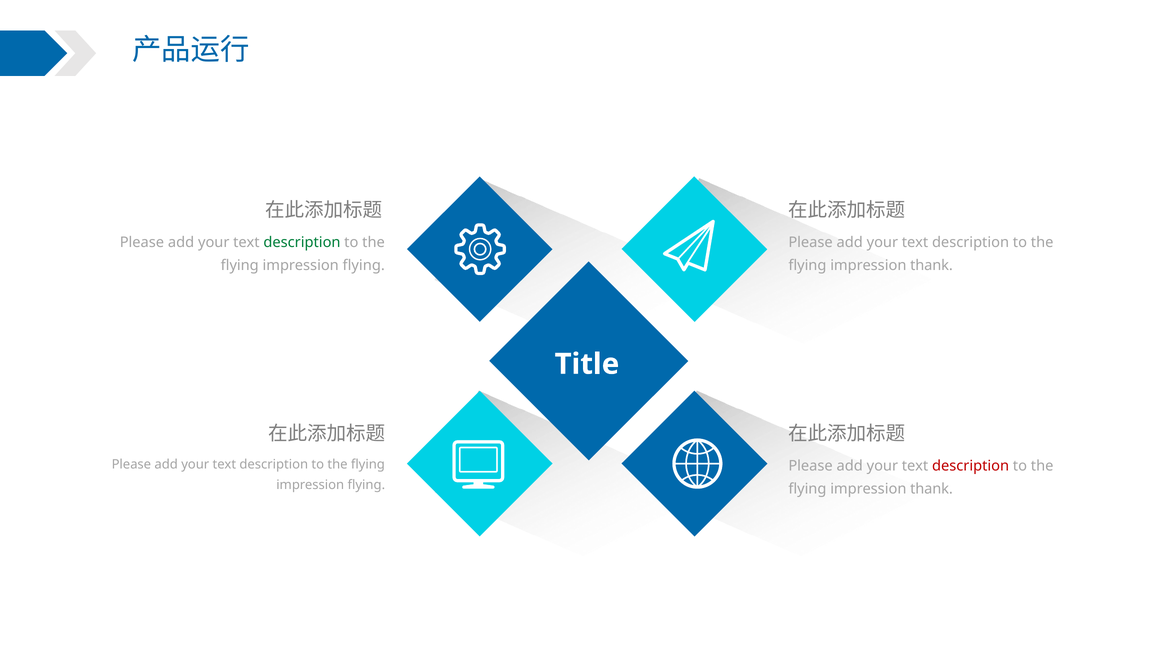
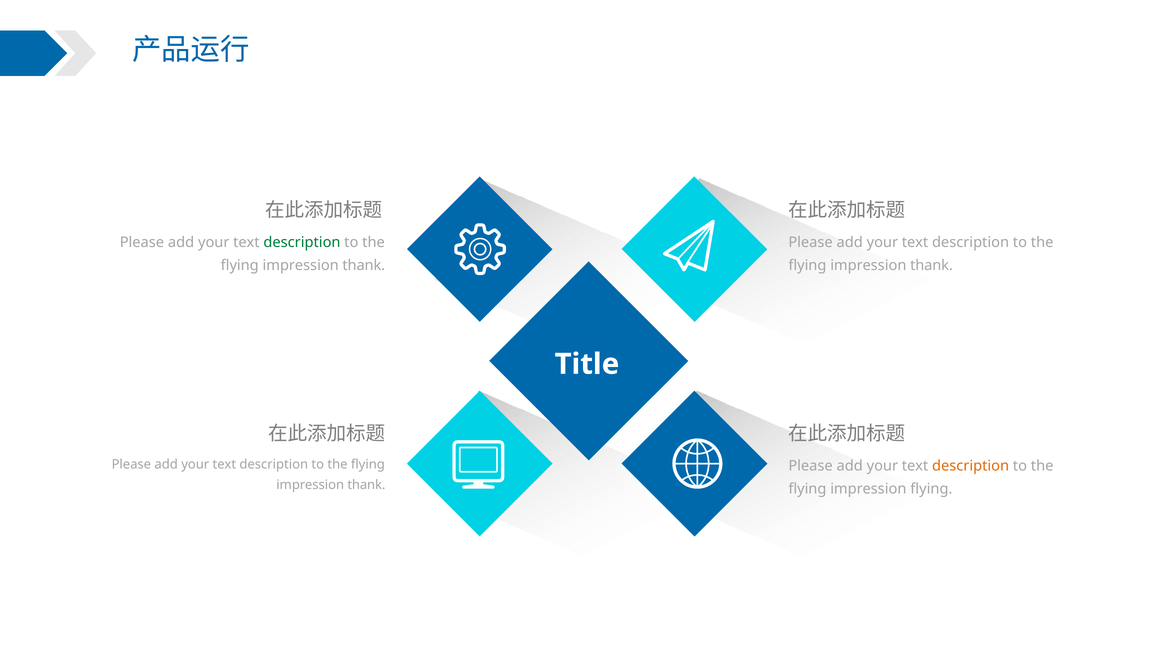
flying: flying -> thank (364, 266)
description colour: red -> orange (971, 466)
flying: flying -> thank (366, 485)
thank: thank -> flying (931, 489)
